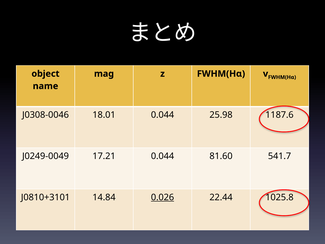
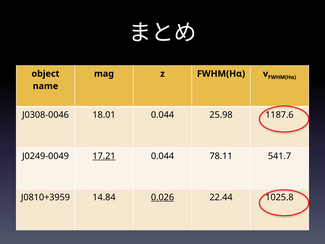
17.21 underline: none -> present (104, 156)
81.60: 81.60 -> 78.11 (221, 156)
J0810+3101: J0810+3101 -> J0810+3959 (45, 197)
